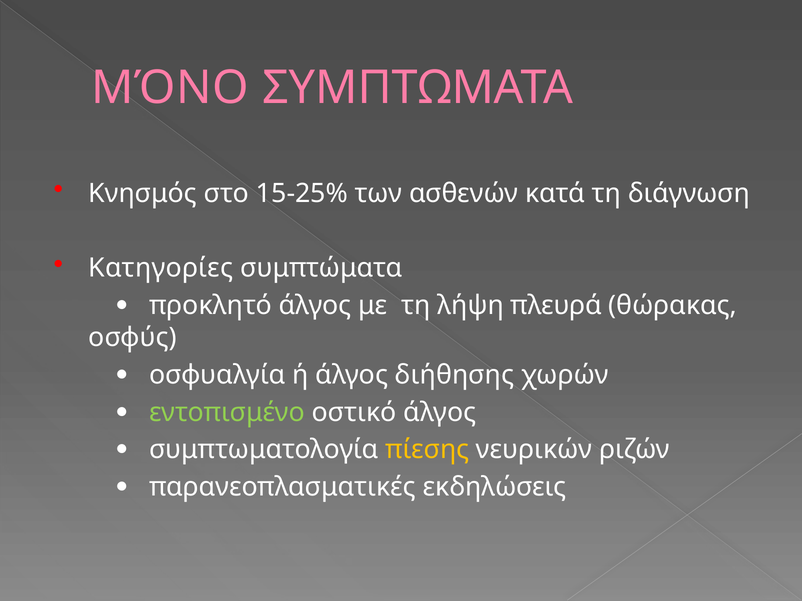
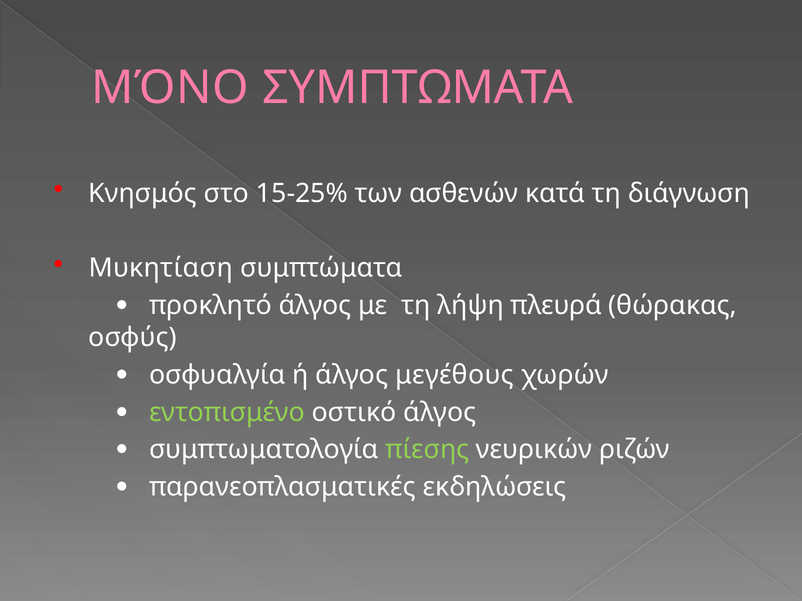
Κατηγορίες: Κατηγορίες -> Μυκητίαση (161, 268)
διήθησης: διήθησης -> μεγέθους (454, 375)
πίεσης colour: yellow -> light green (427, 450)
